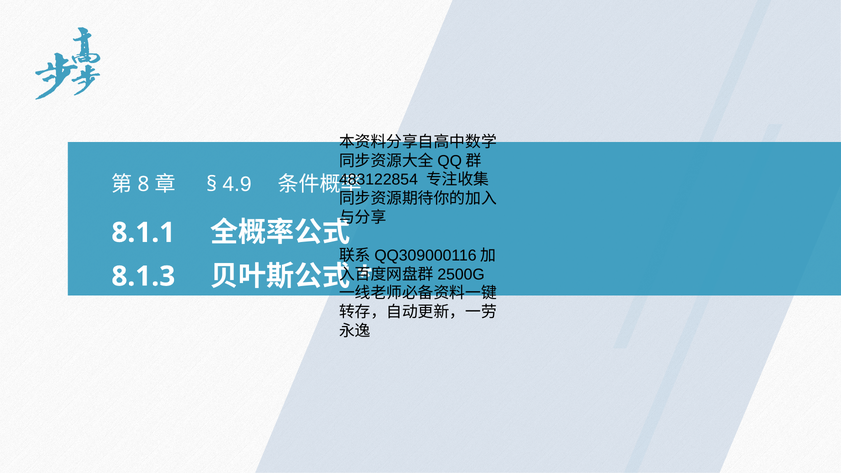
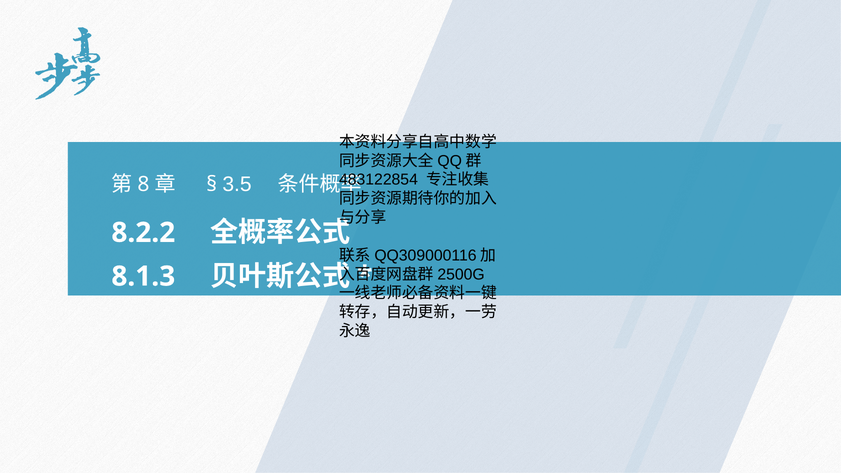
4.9: 4.9 -> 3.5 (237, 184)
8.1.1: 8.1.1 -> 8.2.2 (143, 233)
